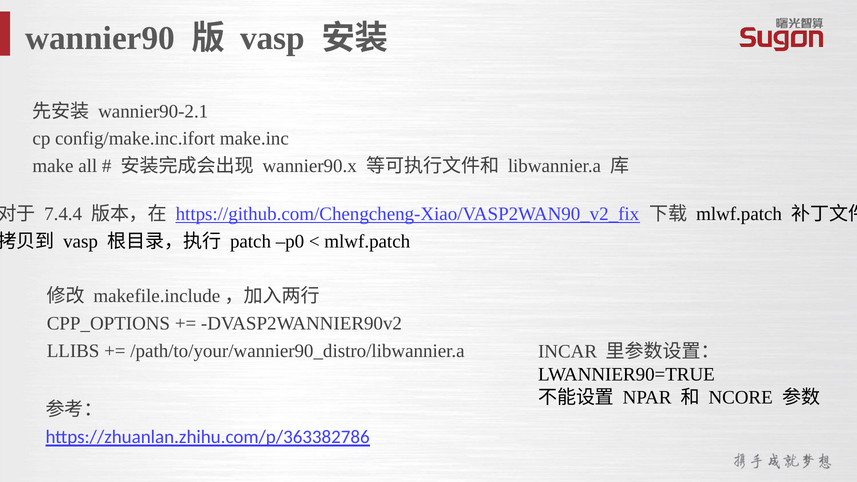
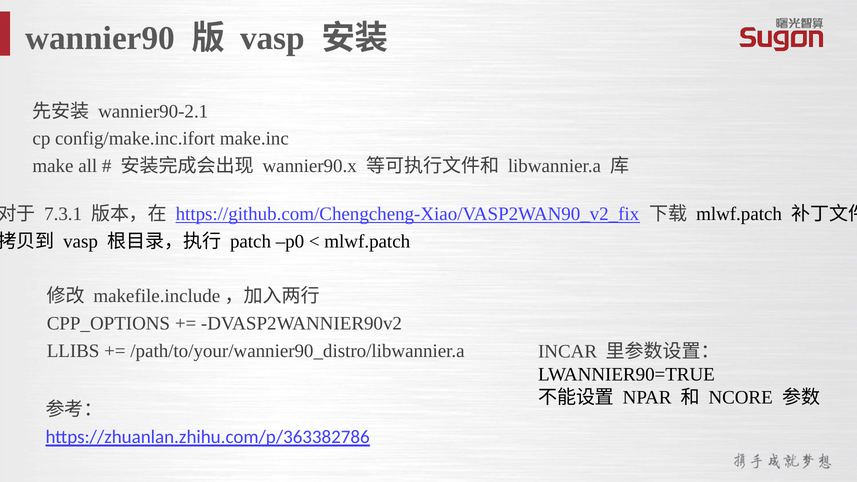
7.4.4: 7.4.4 -> 7.3.1 (63, 214)
